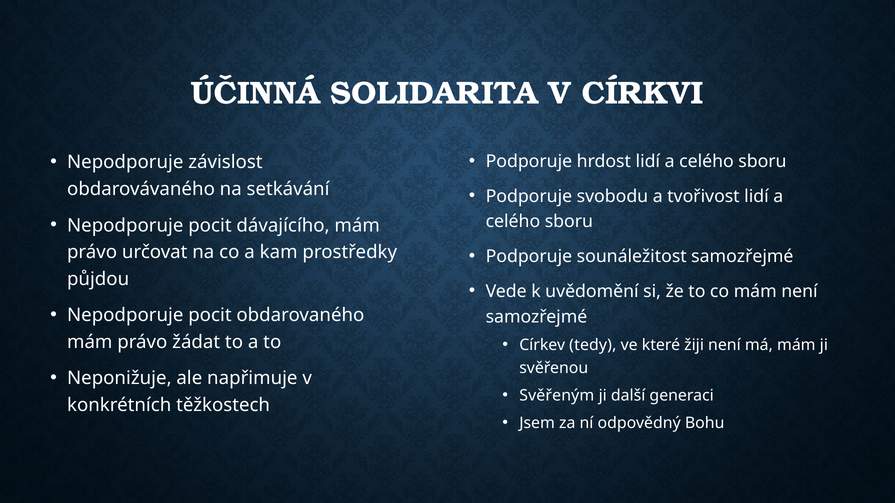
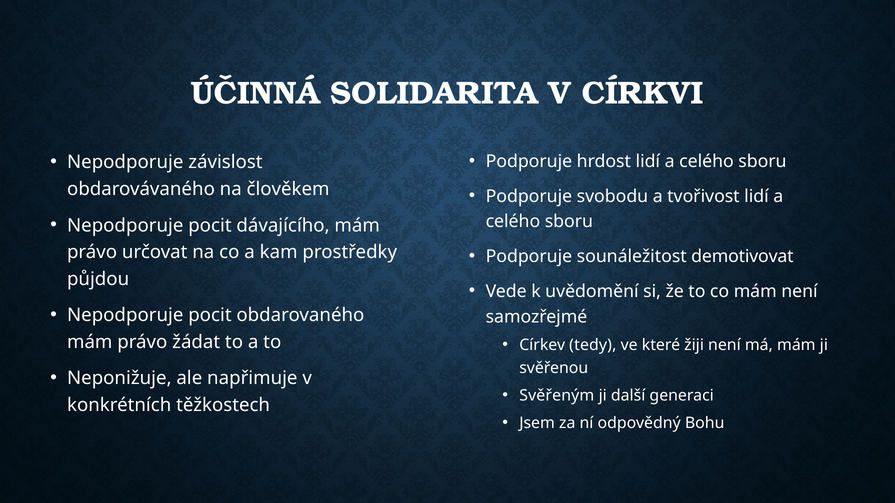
setkávání: setkávání -> člověkem (288, 189)
sounáležitost samozřejmé: samozřejmé -> demotivovat (742, 257)
